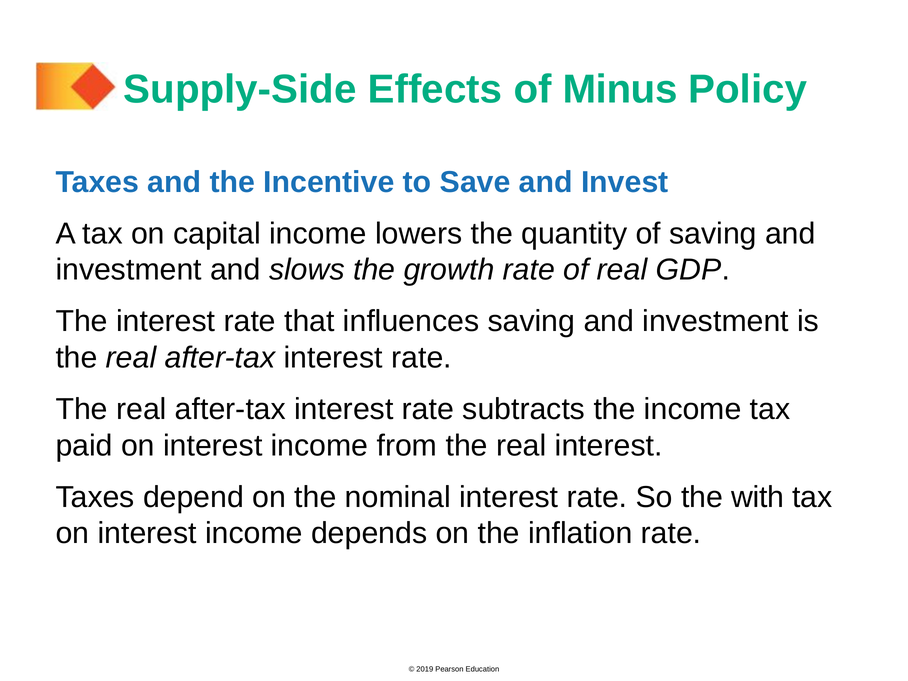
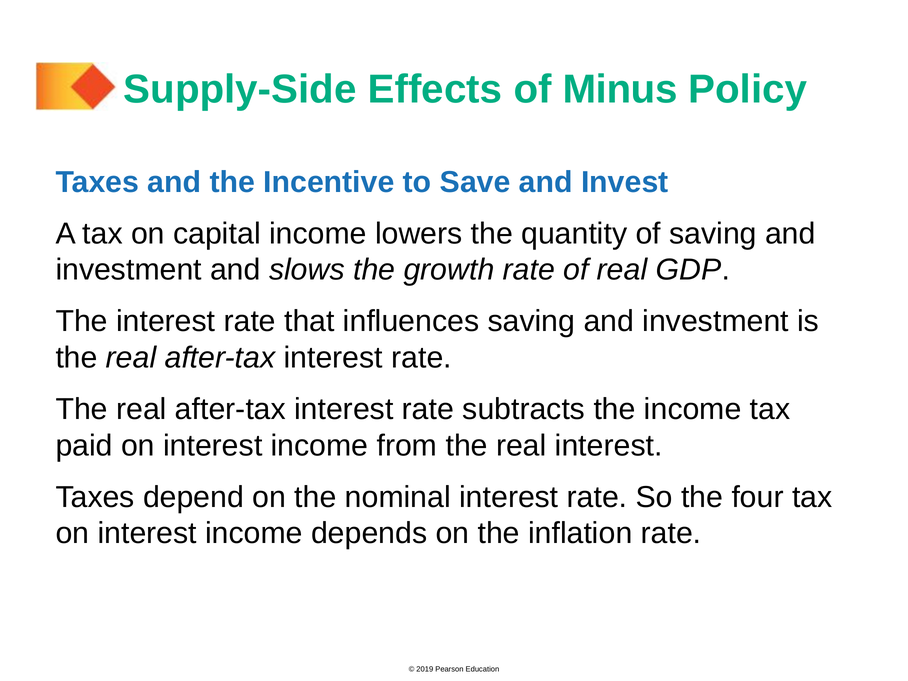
with: with -> four (758, 497)
